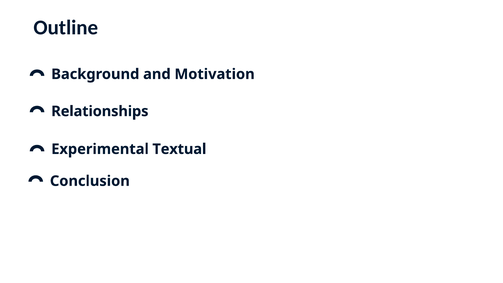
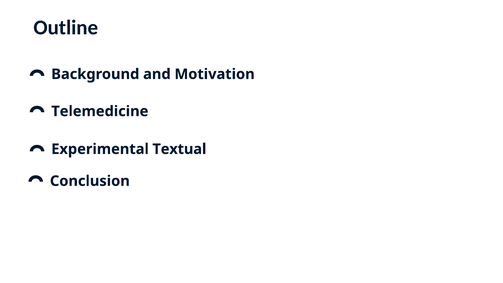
Relationships: Relationships -> Telemedicine (100, 111)
